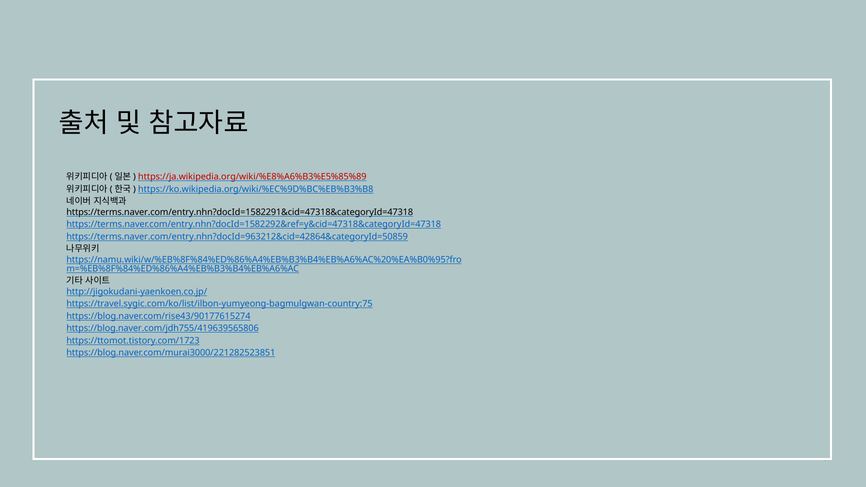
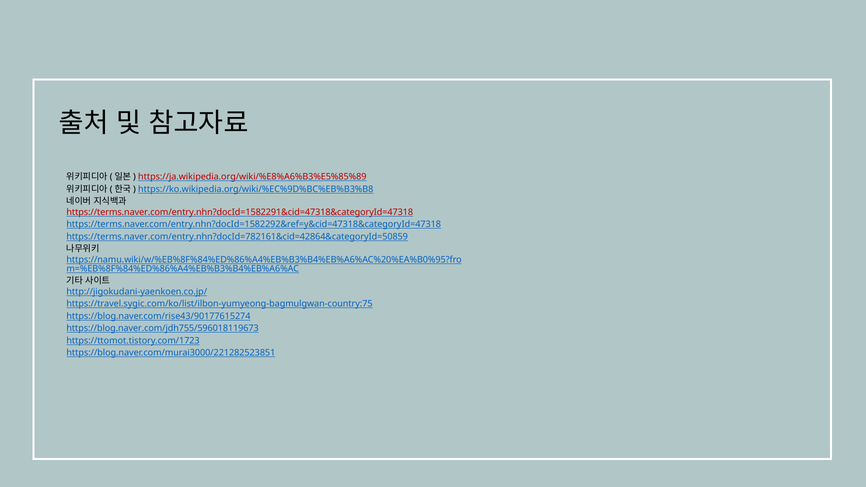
https://terms.naver.com/entry.nhn?docId=1582291&cid=47318&categoryId=47318 colour: black -> red (240, 212)
https://terms.naver.com/entry.nhn?docId=963212&cid=42864&categoryId=50859: https://terms.naver.com/entry.nhn?docId=963212&cid=42864&categoryId=50859 -> https://terms.naver.com/entry.nhn?docId=782161&cid=42864&categoryId=50859 (237, 237)
https://blog.naver.com/jdh755/419639565806: https://blog.naver.com/jdh755/419639565806 -> https://blog.naver.com/jdh755/596018119673 (163, 328)
